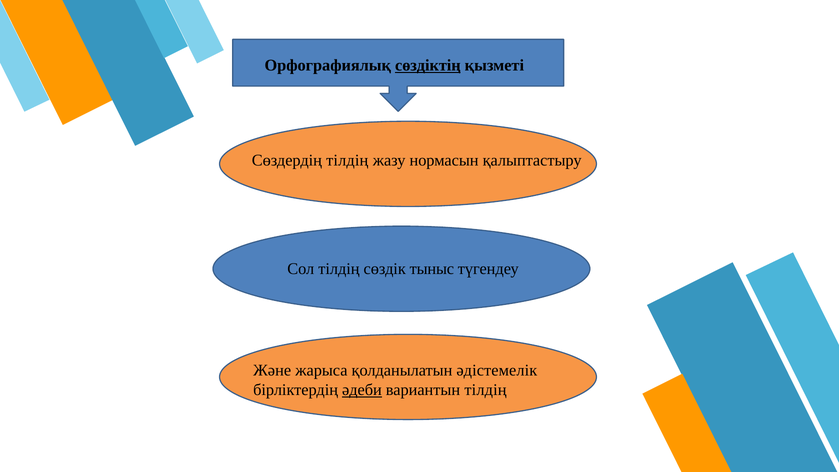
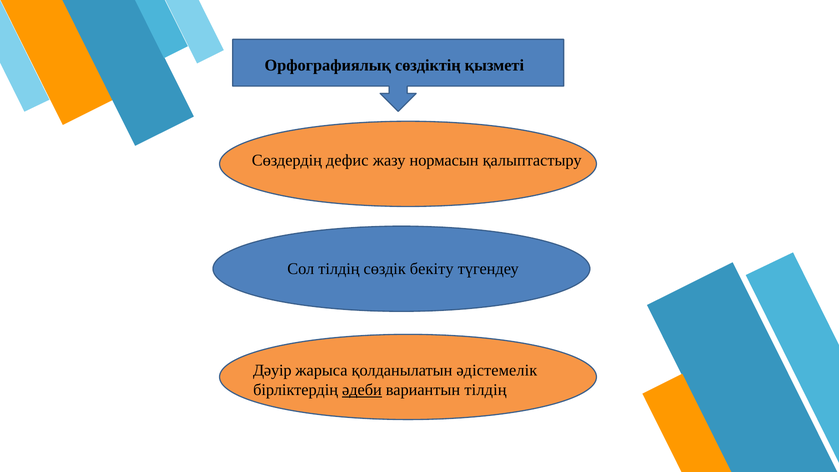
сөздіктің underline: present -> none (428, 65)
Сөздердің тілдің: тілдің -> дефис (347, 160)
тыныс: тыныс -> бекіту (432, 269)
Және: Және -> Дәуір (272, 370)
